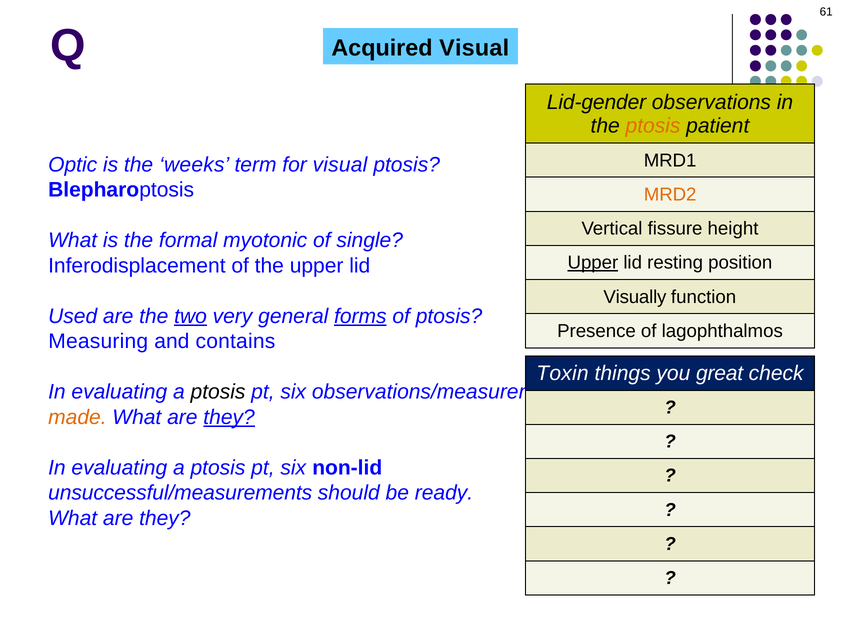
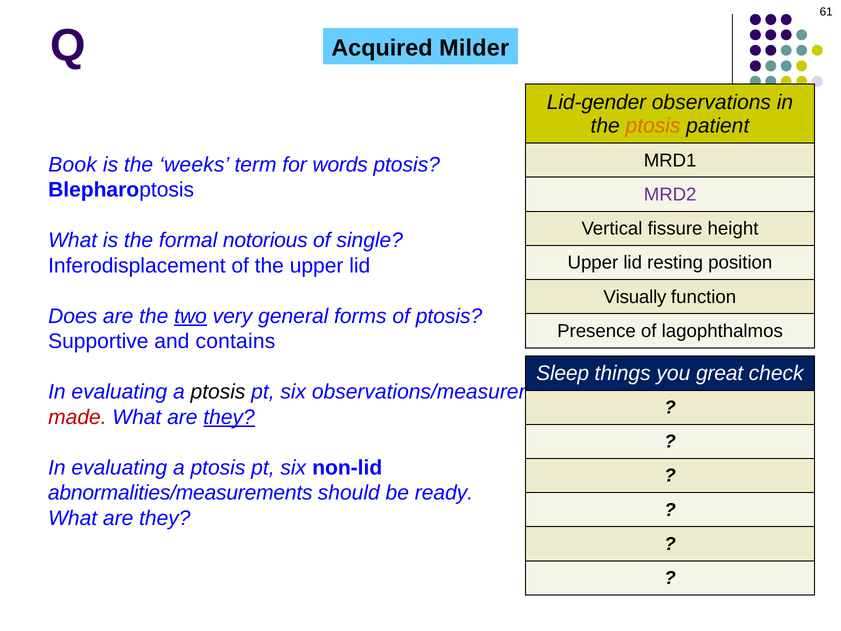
Acquired Visual: Visual -> Milder (474, 48)
Optic: Optic -> Book (73, 165)
for visual: visual -> words (340, 165)
MRD2 colour: orange -> purple (670, 194)
myotonic: myotonic -> notorious (265, 240)
Upper underline: present -> none (593, 263)
Used: Used -> Does (73, 316)
forms underline: present -> none (360, 316)
Measuring: Measuring -> Supportive (98, 341)
Toxin: Toxin -> Sleep (563, 373)
made colour: orange -> red (77, 417)
unsuccessful/measurements: unsuccessful/measurements -> abnormalities/measurements (180, 493)
